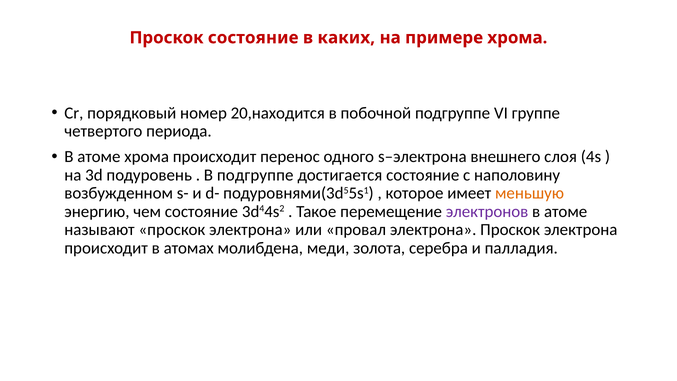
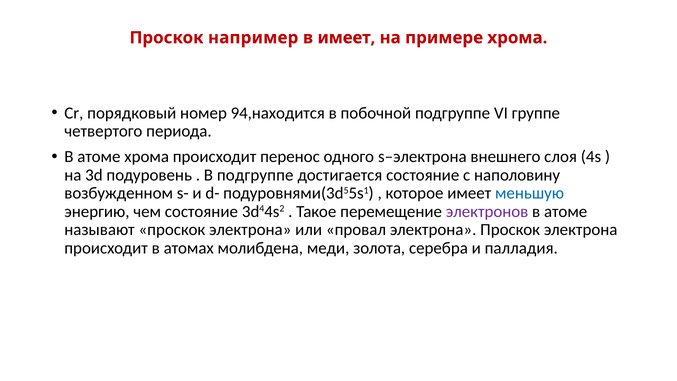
Проскок состояние: состояние -> например (253, 38)
в каких: каких -> имеет (346, 38)
20,находится: 20,находится -> 94,находится (278, 113)
меньшую colour: orange -> blue (530, 193)
